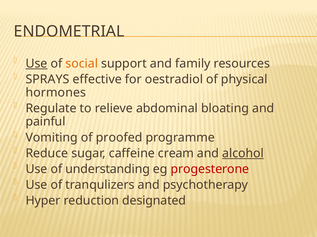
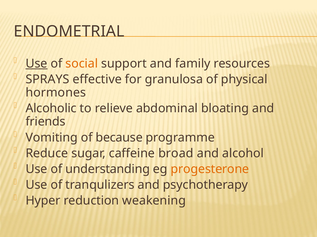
oestradiol: oestradiol -> granulosa (174, 80)
Regulate: Regulate -> Alcoholic (51, 109)
painful: painful -> friends (46, 122)
proofed: proofed -> because (119, 138)
cream: cream -> broad (176, 154)
alcohol underline: present -> none (243, 154)
progesterone colour: red -> orange (210, 170)
designated: designated -> weakening (154, 201)
